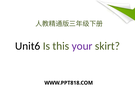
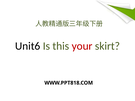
your colour: purple -> red (82, 46)
